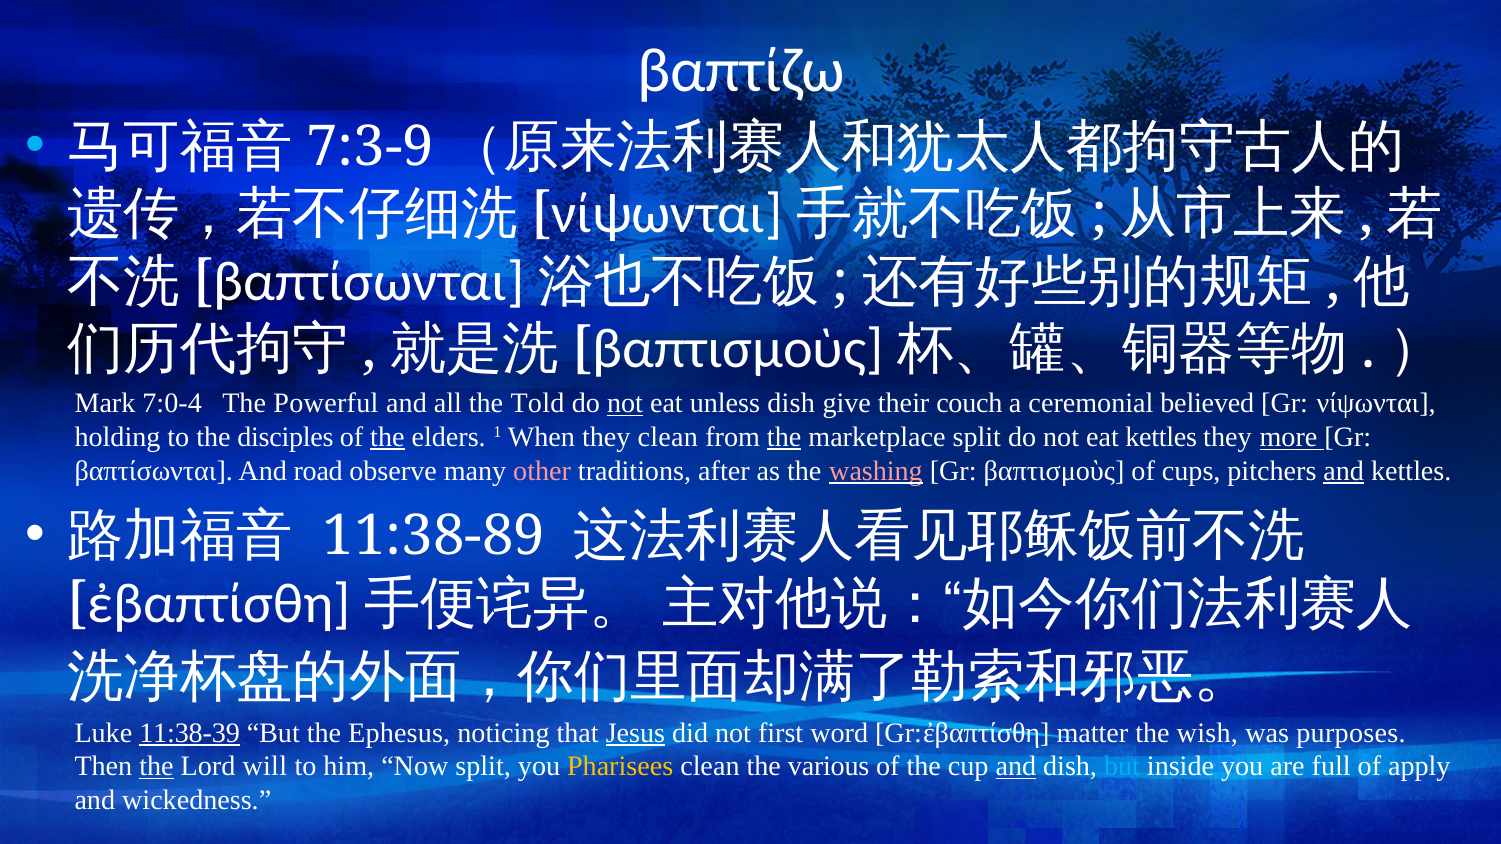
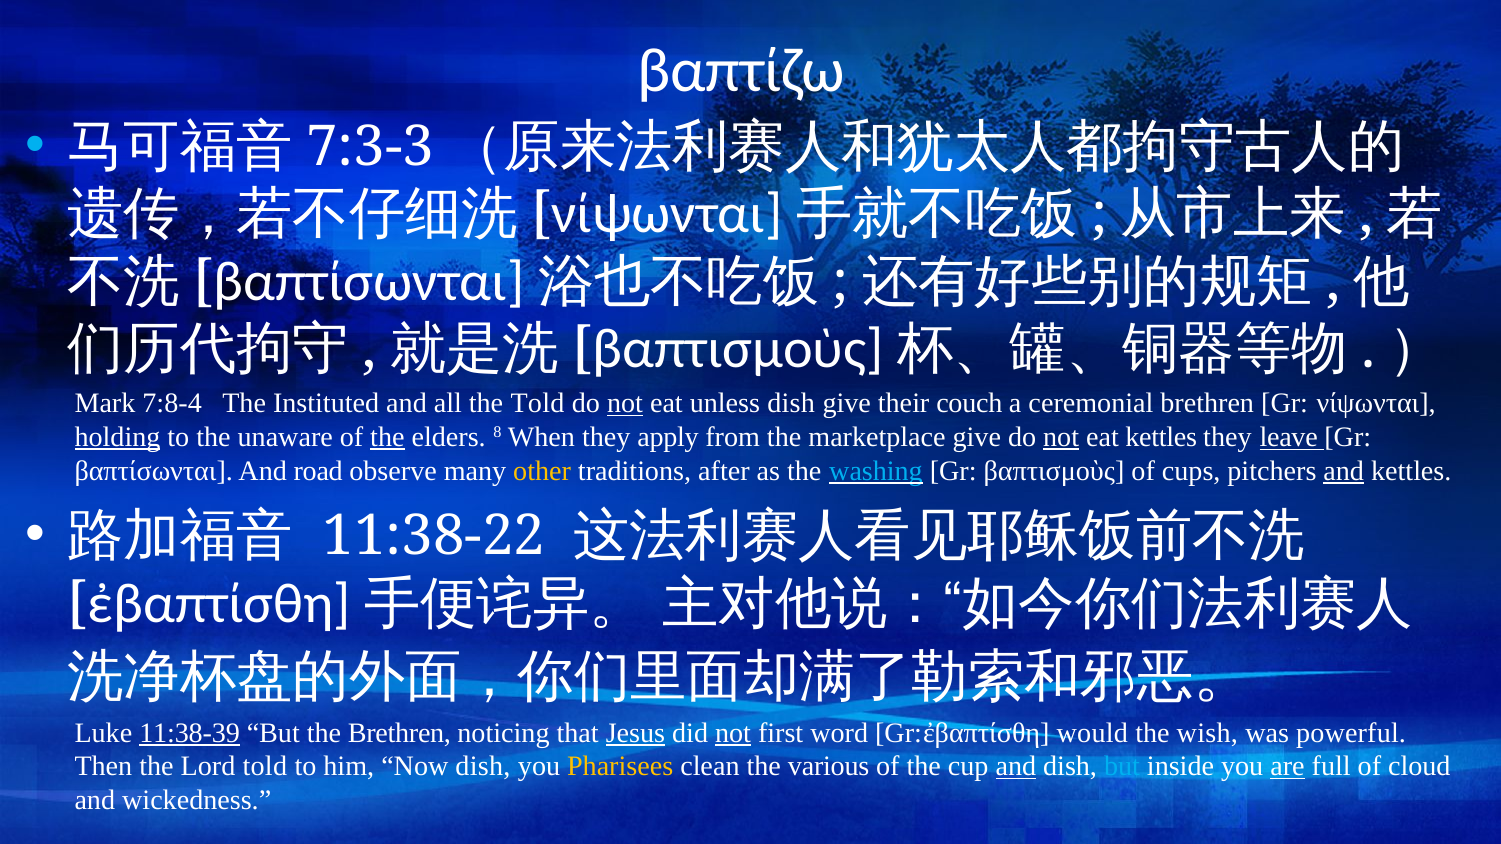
7:3-9: 7:3-9 -> 7:3-3 (370, 147)
7:0-4: 7:0-4 -> 7:8-4 (172, 403)
Powerful: Powerful -> Instituted (326, 403)
ceremonial believed: believed -> brethren (1207, 403)
holding underline: none -> present (118, 437)
disciples: disciples -> unaware (285, 437)
1: 1 -> 8 (497, 433)
they clean: clean -> apply (668, 437)
the underline: present -> none (784, 437)
marketplace split: split -> give (977, 437)
not underline: none -> present (1061, 437)
more: more -> leave (1289, 437)
other colour: pink -> yellow (542, 471)
washing colour: pink -> light blue (876, 471)
11:38-89: 11:38-89 -> 11:38-22 (434, 536)
the Ephesus: Ephesus -> Brethren (399, 733)
not underline: none -> present (733, 733)
matter: matter -> would (1092, 733)
purposes: purposes -> powerful (1351, 733)
the underline: present -> none (156, 767)
Lord will: will -> told (265, 767)
Now split: split -> dish (483, 767)
are underline: none -> present (1288, 767)
apply: apply -> cloud (1419, 767)
